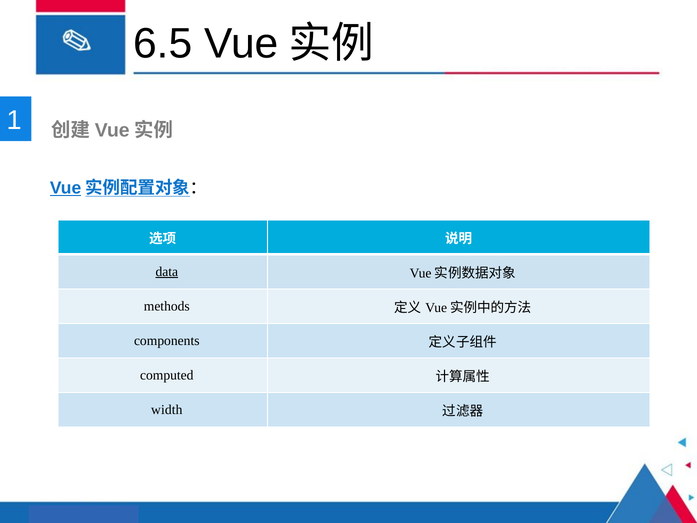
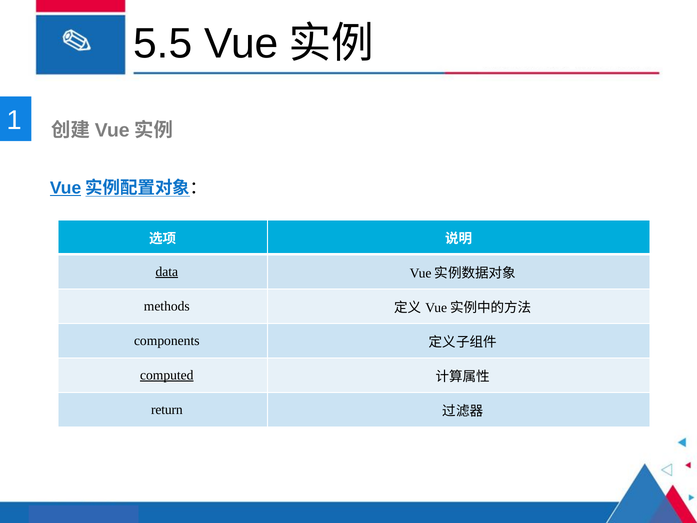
6.5: 6.5 -> 5.5 (163, 44)
computed underline: none -> present (167, 375)
width: width -> return (167, 410)
